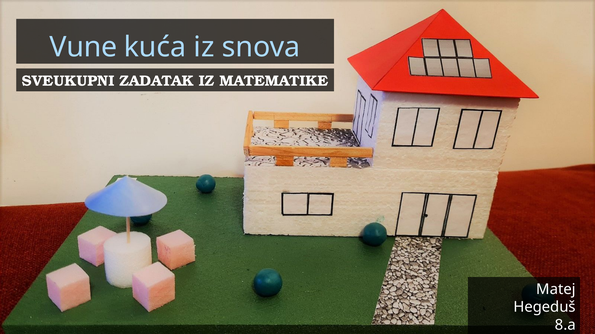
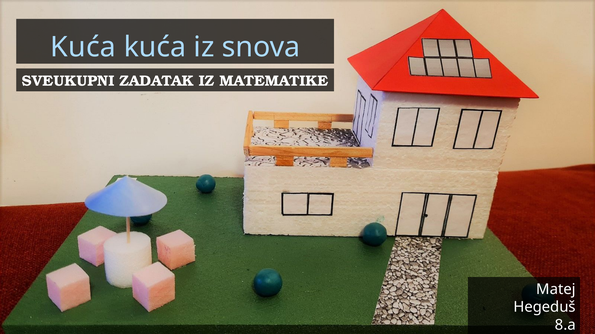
Vune: Vune -> Kuća (83, 47)
